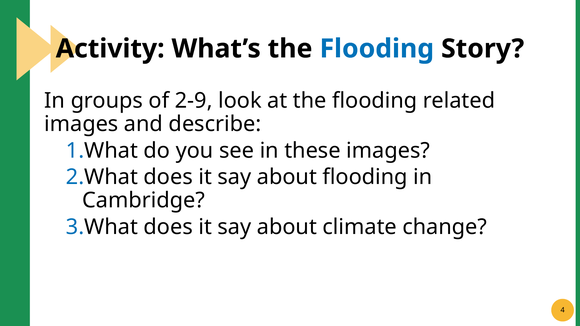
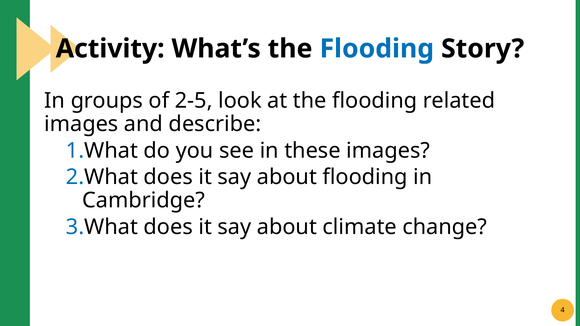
2-9: 2-9 -> 2-5 (194, 101)
